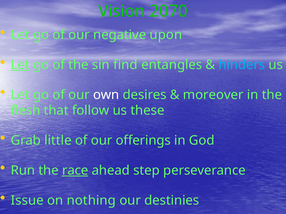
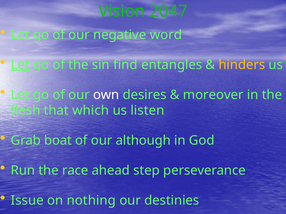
2070: 2070 -> 2047 (169, 11)
upon: upon -> word (166, 35)
hinders colour: light blue -> yellow (242, 65)
follow: follow -> which (91, 111)
these: these -> listen (147, 111)
little: little -> boat (58, 141)
offerings: offerings -> although (143, 141)
race underline: present -> none (75, 171)
